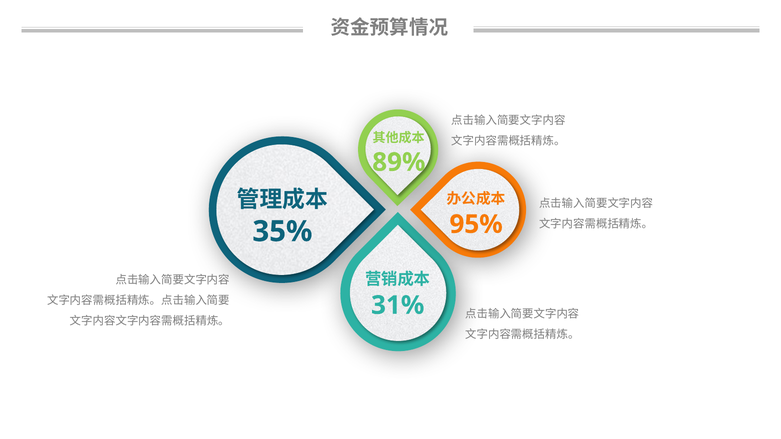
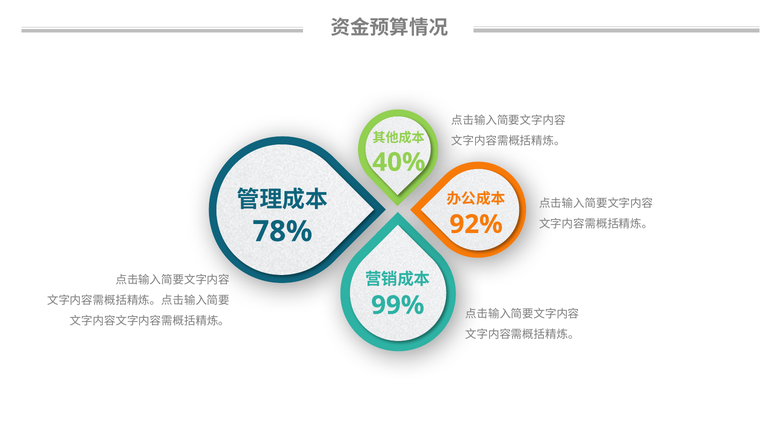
89%: 89% -> 40% (399, 162)
95%: 95% -> 92% (476, 224)
35%: 35% -> 78% (282, 232)
31%: 31% -> 99% (398, 305)
